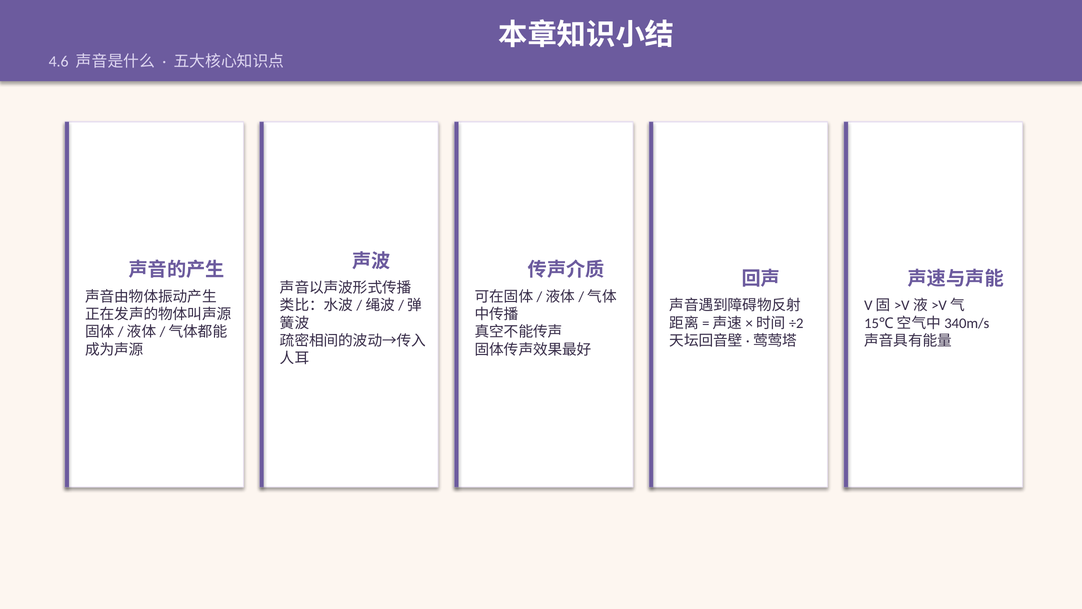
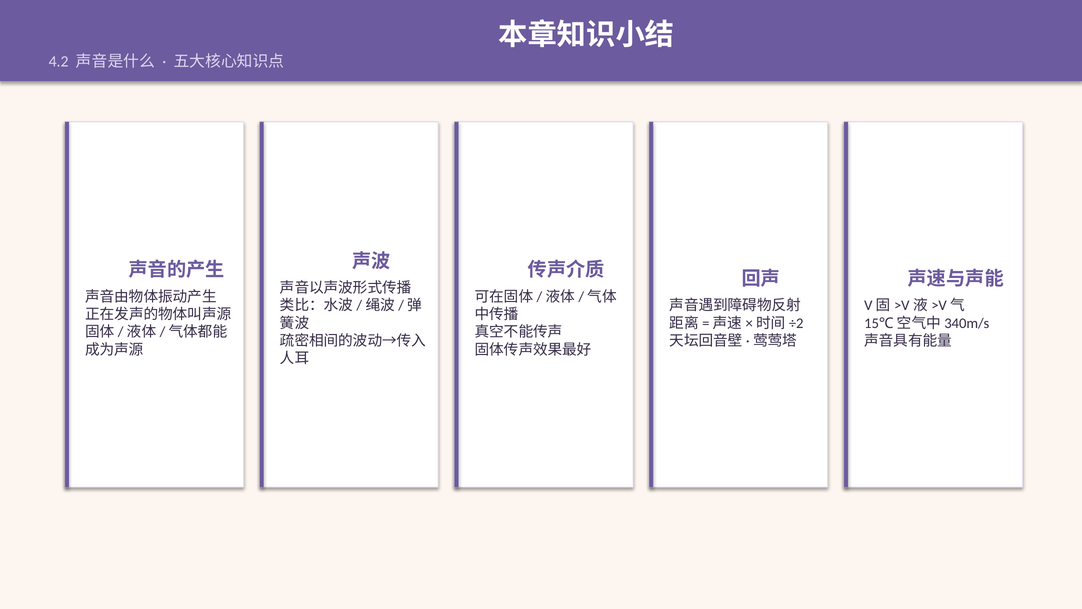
4.6: 4.6 -> 4.2 (59, 61)
